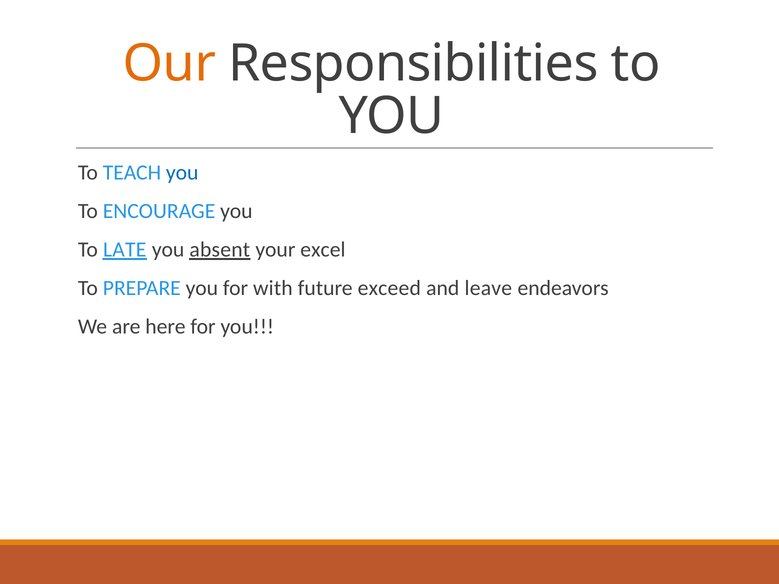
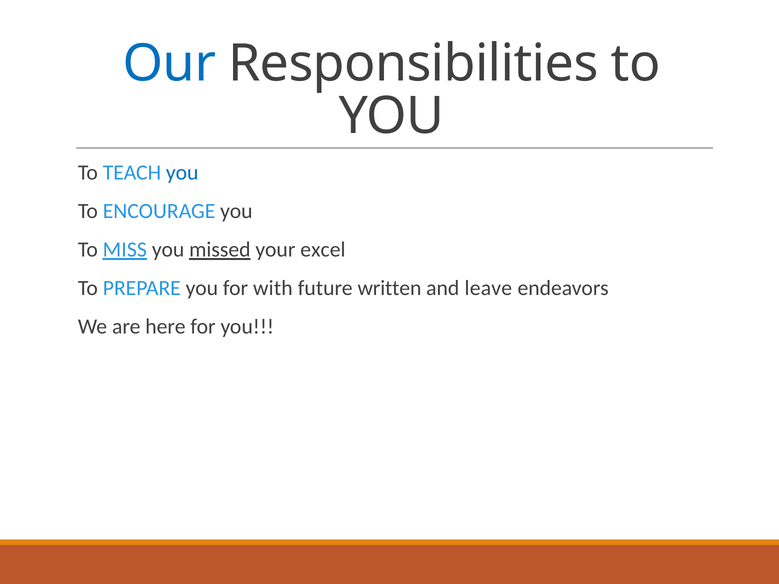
Our colour: orange -> blue (169, 63)
LATE: LATE -> MISS (125, 250)
absent: absent -> missed (220, 250)
exceed: exceed -> written (389, 288)
